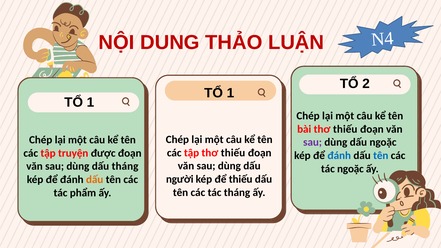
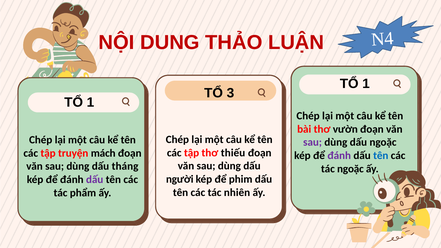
2: 2 -> 1 (366, 84)
1: 1 -> 3 (230, 93)
bài thơ thiếu: thiếu -> vườn (345, 129)
được: được -> mách (103, 153)
đánh colour: blue -> purple (339, 156)
để thiếu: thiếu -> phim (241, 179)
dấu colour: orange -> purple (95, 180)
tác tháng: tháng -> nhiên (237, 192)
